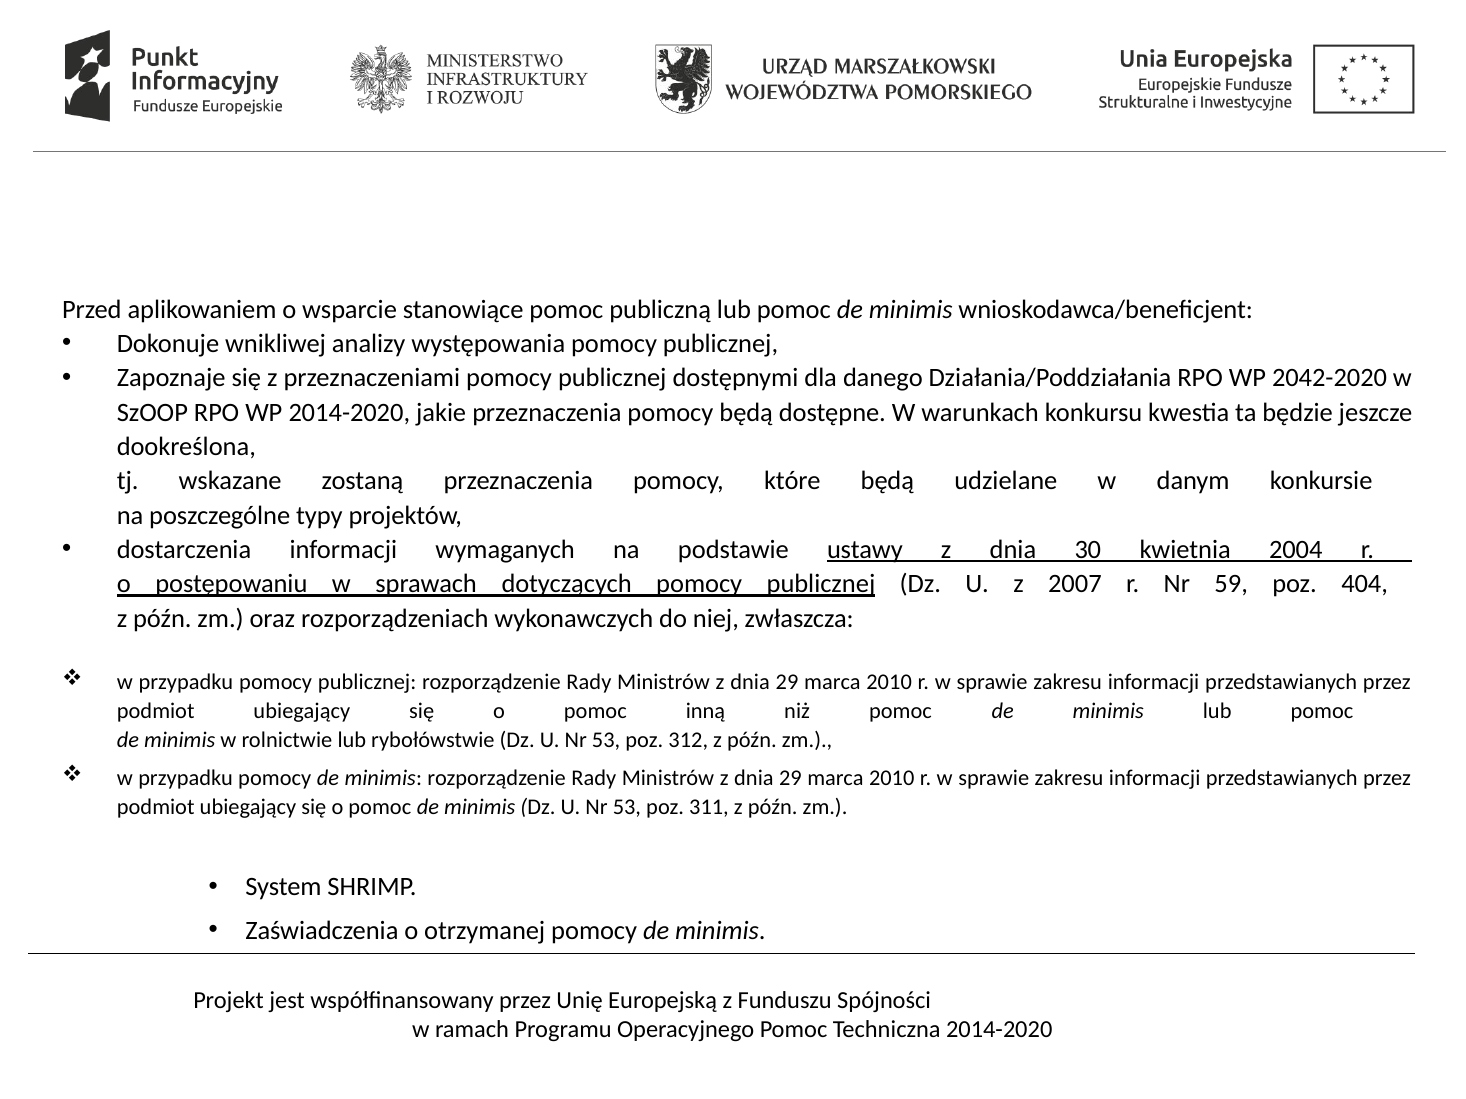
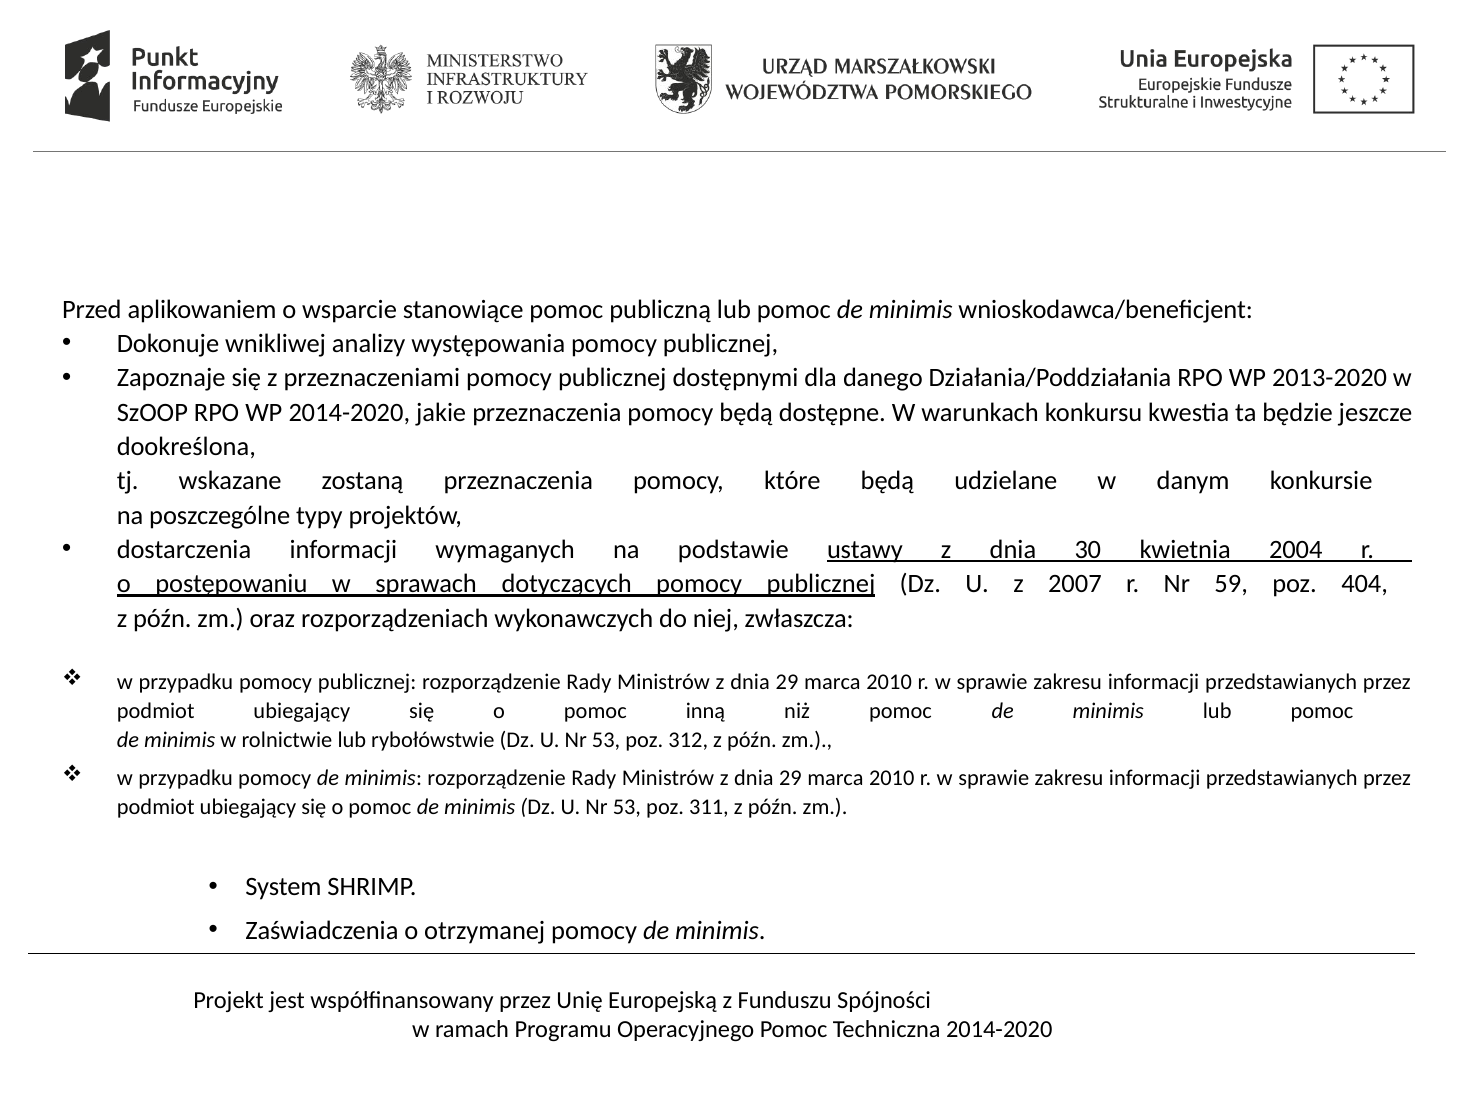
2042-2020: 2042-2020 -> 2013-2020 (1330, 378)
